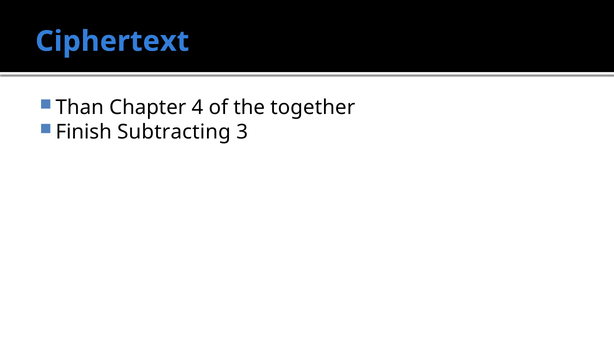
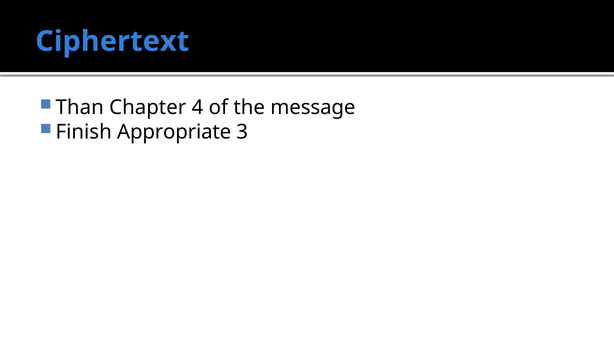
together: together -> message (313, 108)
Subtracting: Subtracting -> Appropriate (174, 132)
